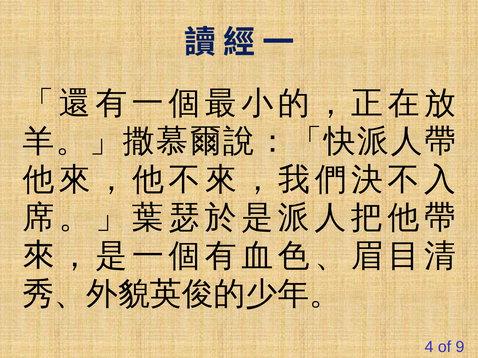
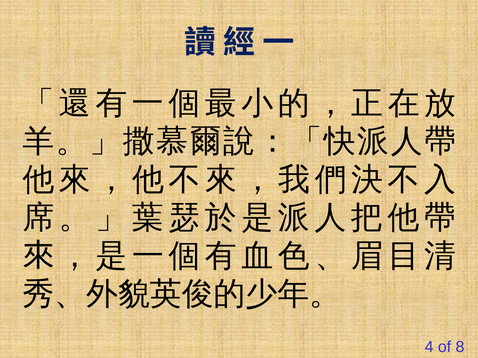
9: 9 -> 8 (460, 348)
